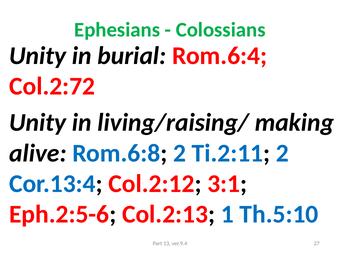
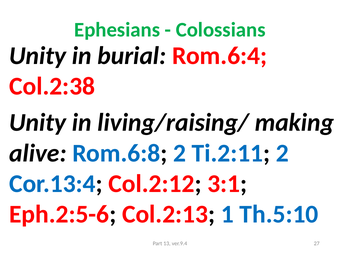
Col.2:72: Col.2:72 -> Col.2:38 (52, 86)
